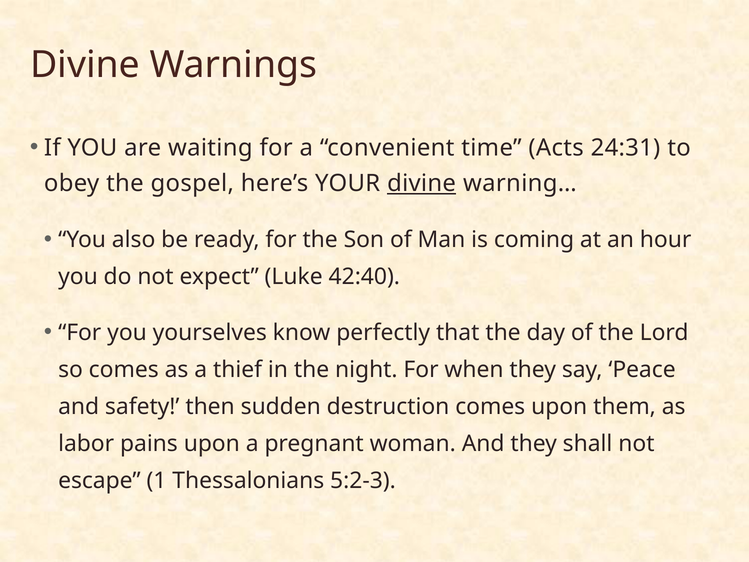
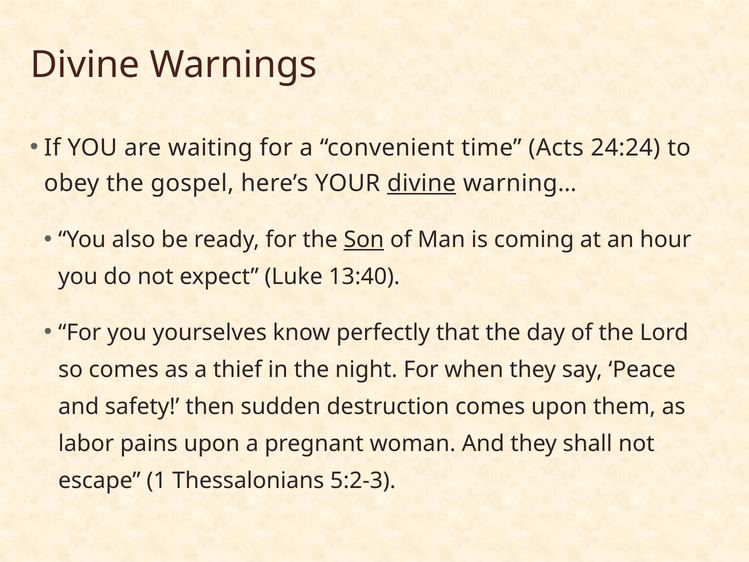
24:31: 24:31 -> 24:24 (625, 148)
Son underline: none -> present (364, 240)
42:40: 42:40 -> 13:40 (364, 277)
